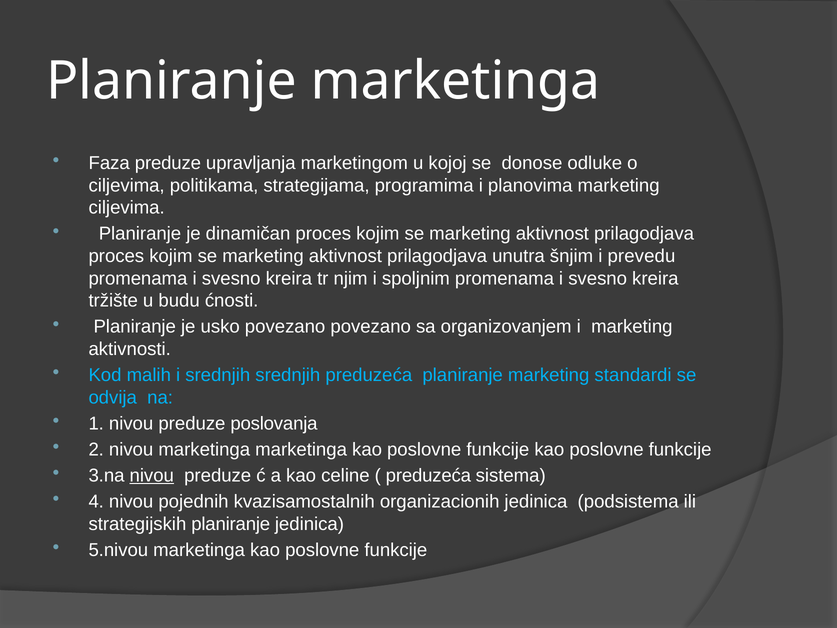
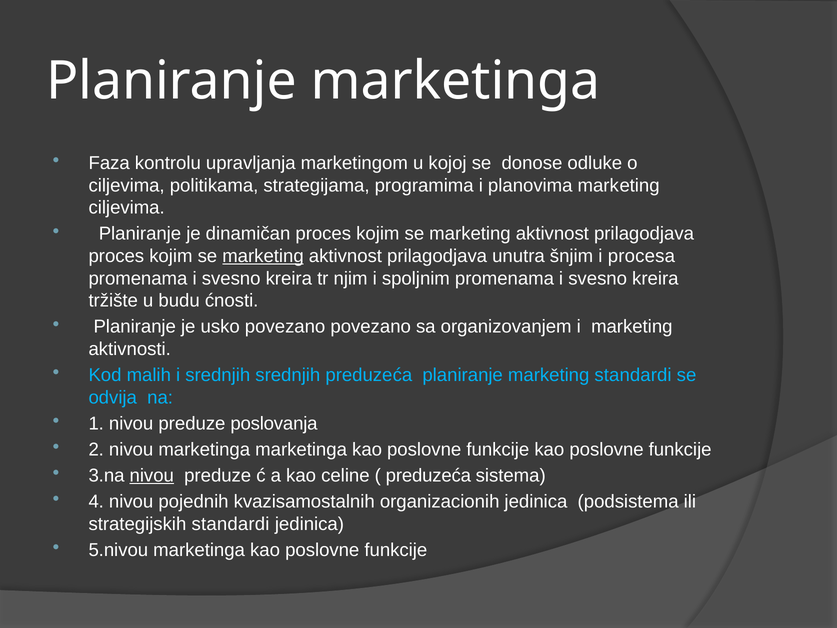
Faza preduze: preduze -> kontrolu (168, 163)
marketing underline: none -> present (263, 256)
prevedu: prevedu -> procesa (641, 256)
strategijskih planiranje: planiranje -> standardi (231, 524)
